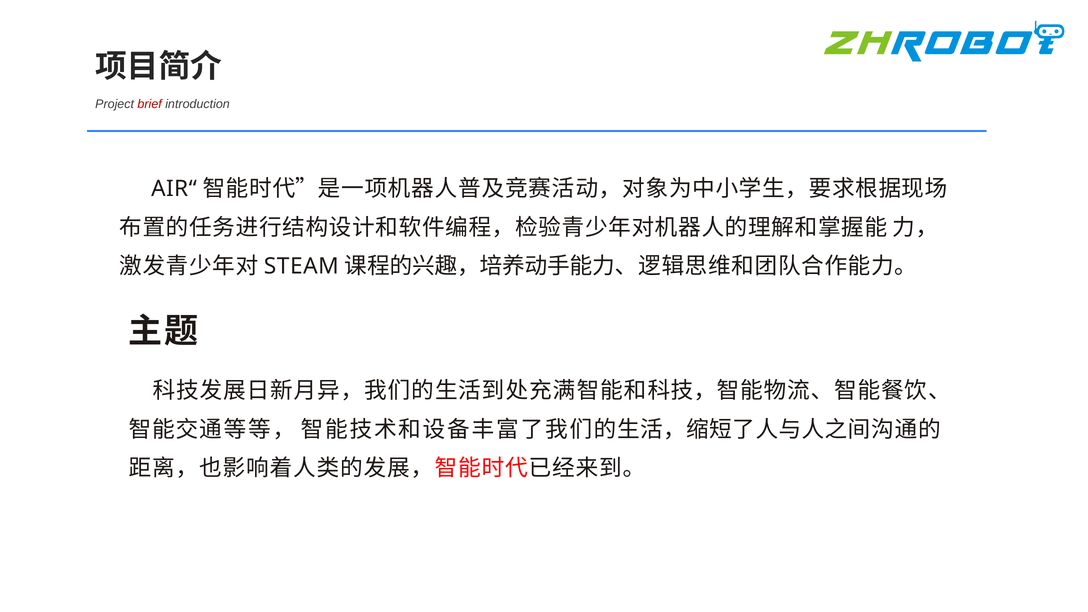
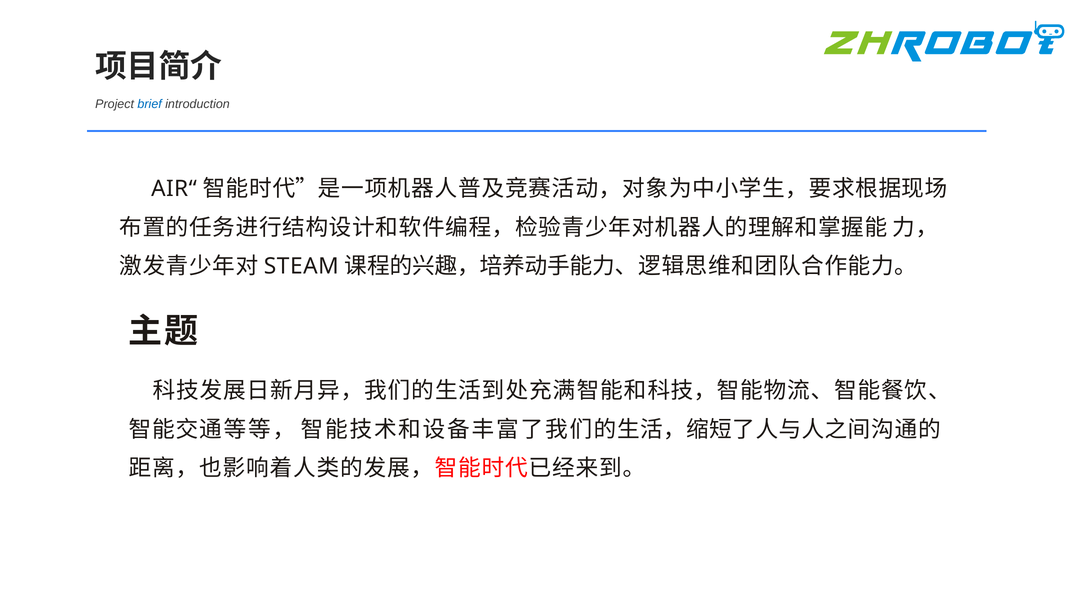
brief colour: red -> blue (150, 104)
